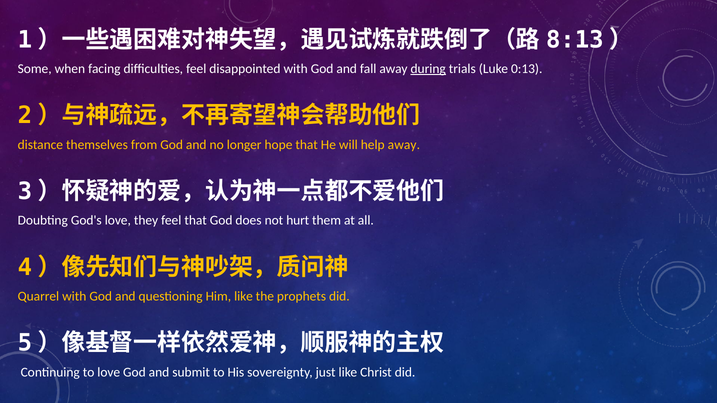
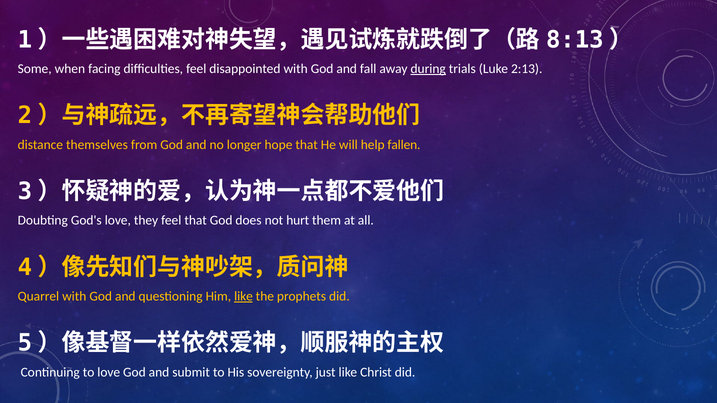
0:13: 0:13 -> 2:13 (527, 69)
help away: away -> fallen (404, 145)
like underline: none -> present (244, 297)
